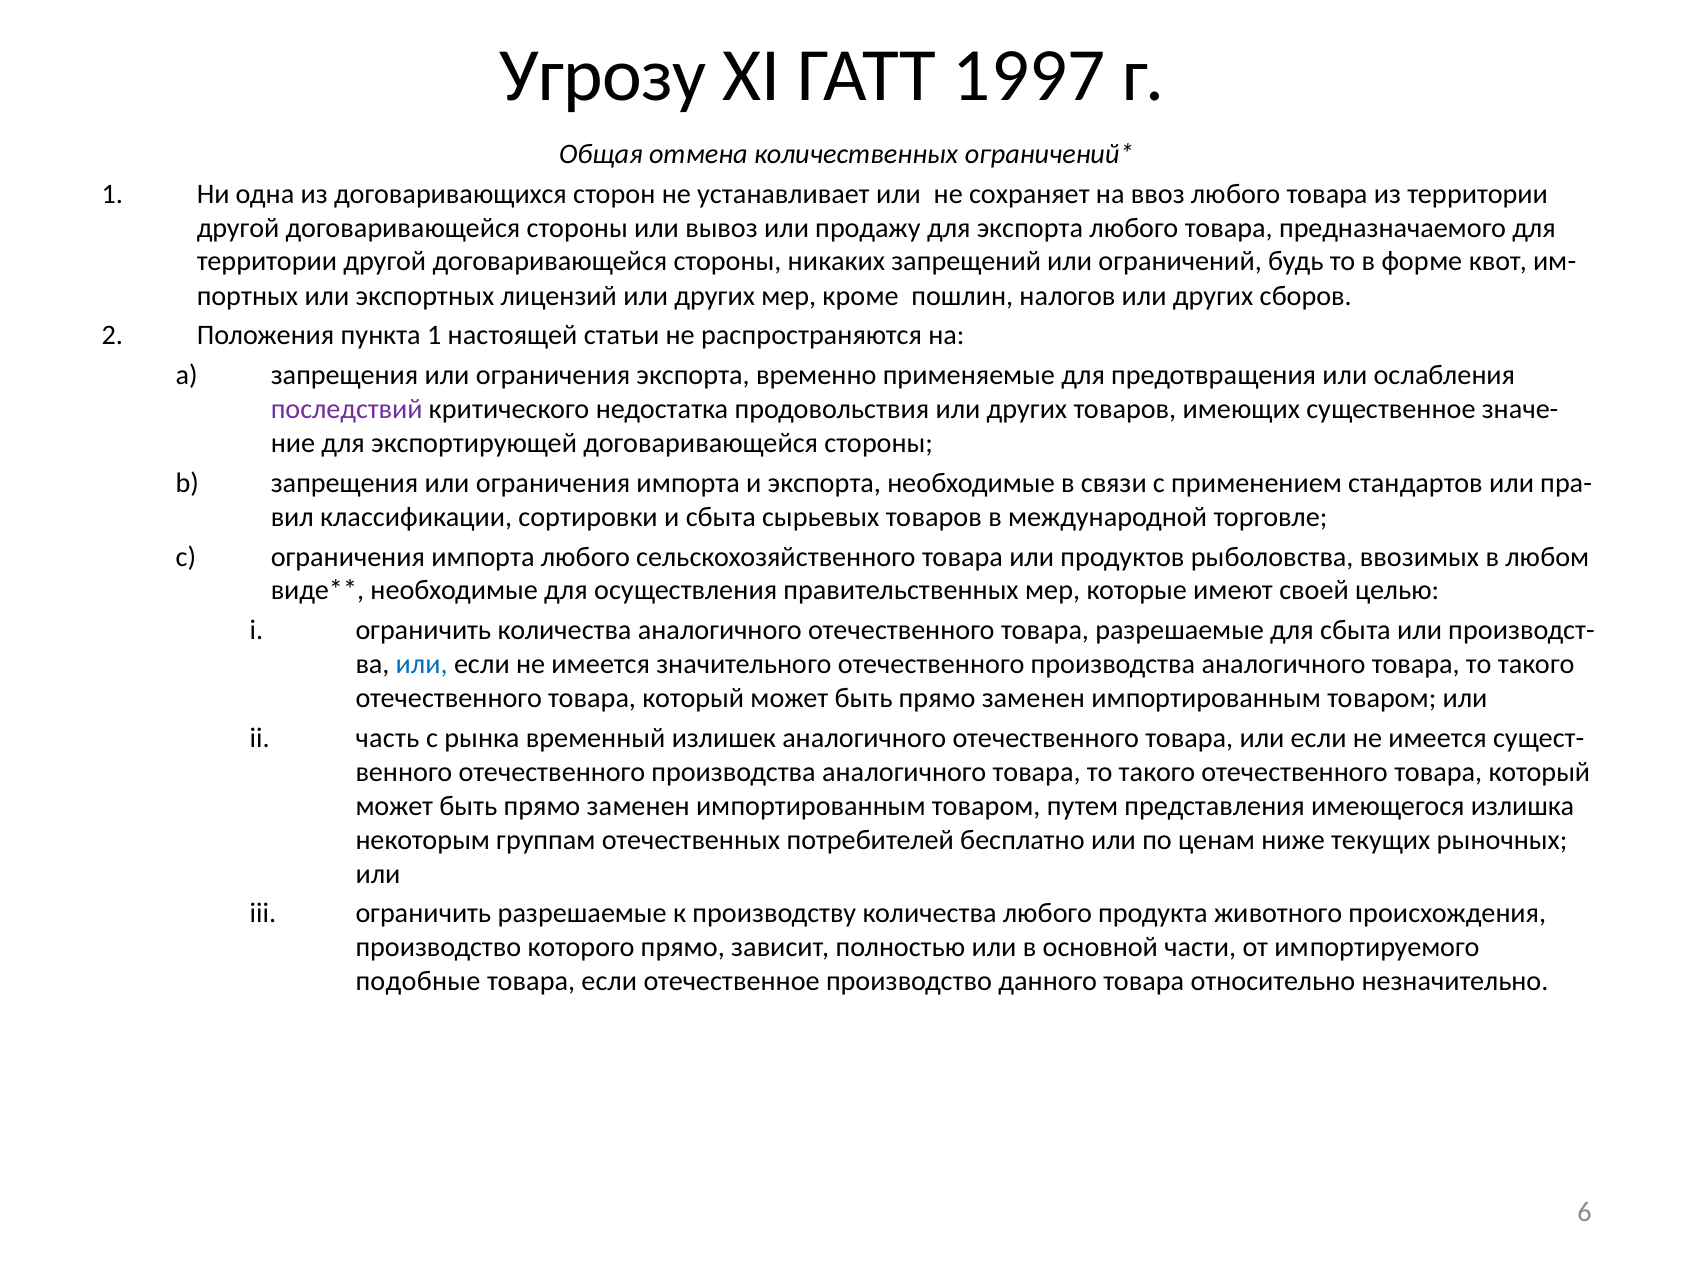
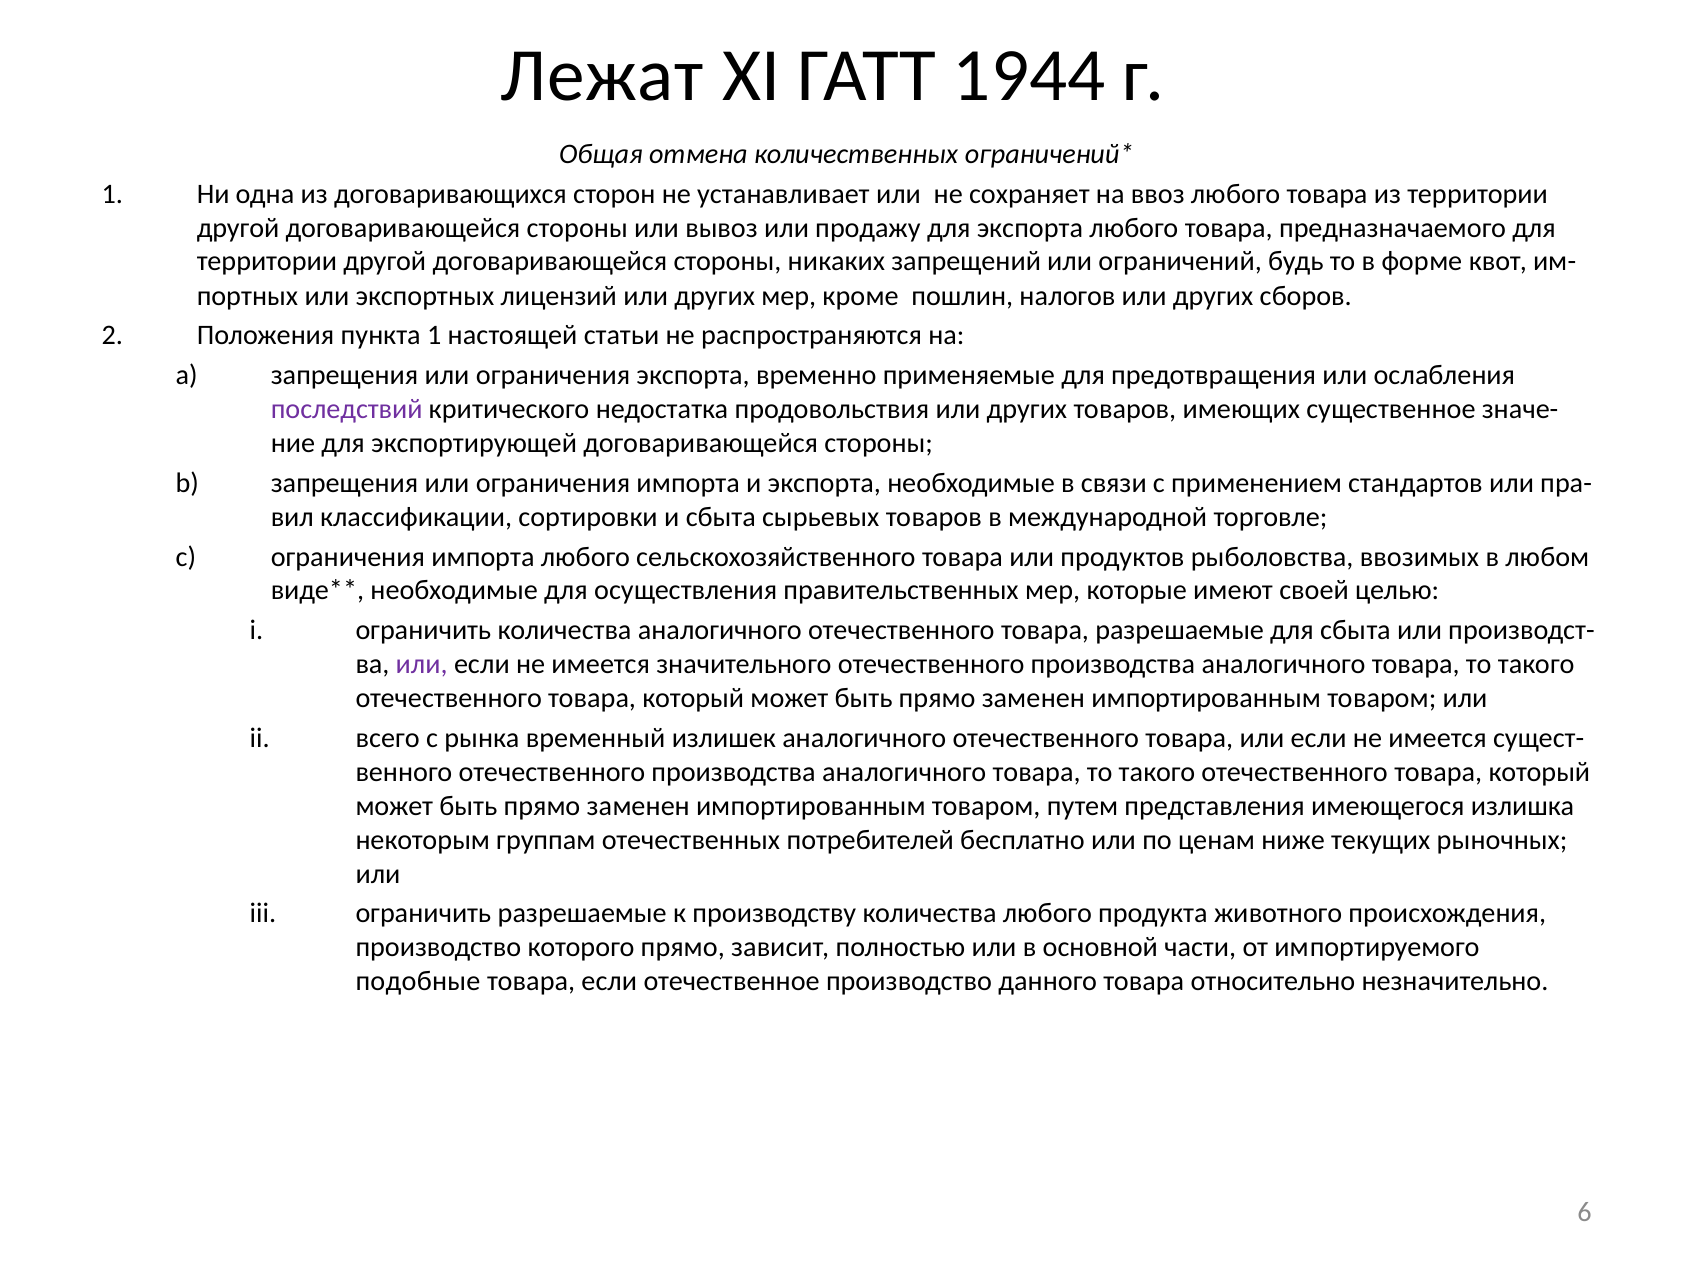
Угрозу: Угрозу -> Лежат (602, 76)
1997: 1997 -> 1944 (1029, 76)
или colour: blue -> purple (422, 664)
часть: часть -> всего (388, 738)
